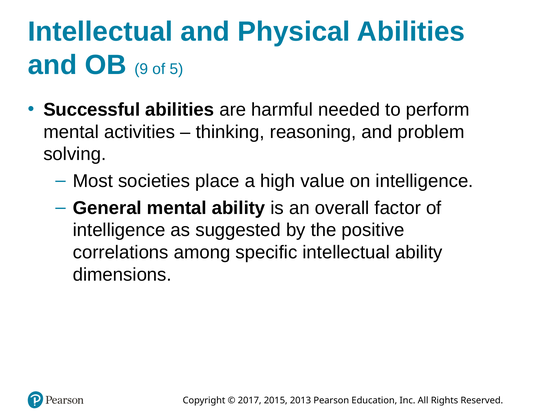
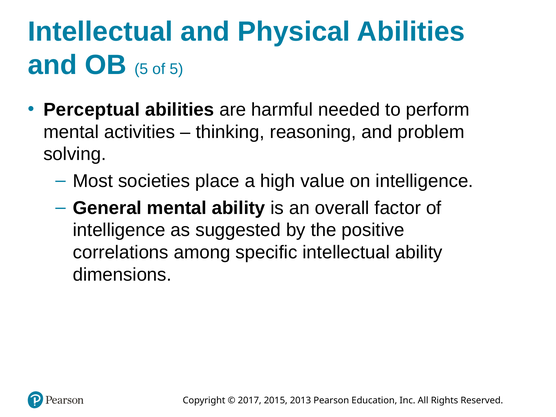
OB 9: 9 -> 5 (141, 69)
Successful: Successful -> Perceptual (92, 110)
